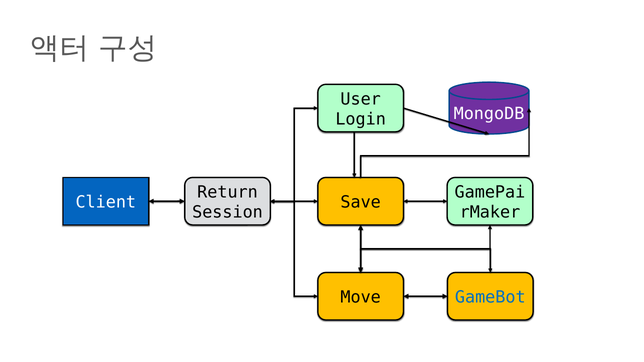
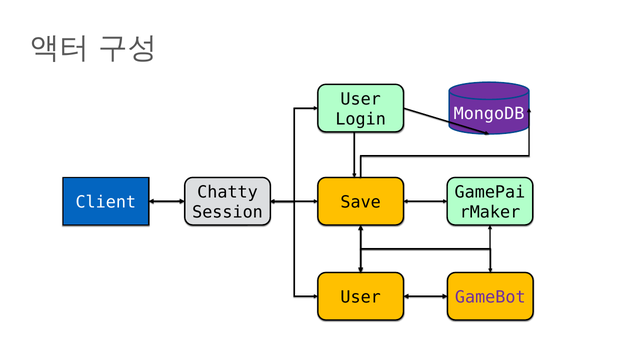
Return: Return -> Chatty (228, 192)
Move: Move -> User (361, 298)
GameBot colour: blue -> purple (490, 298)
